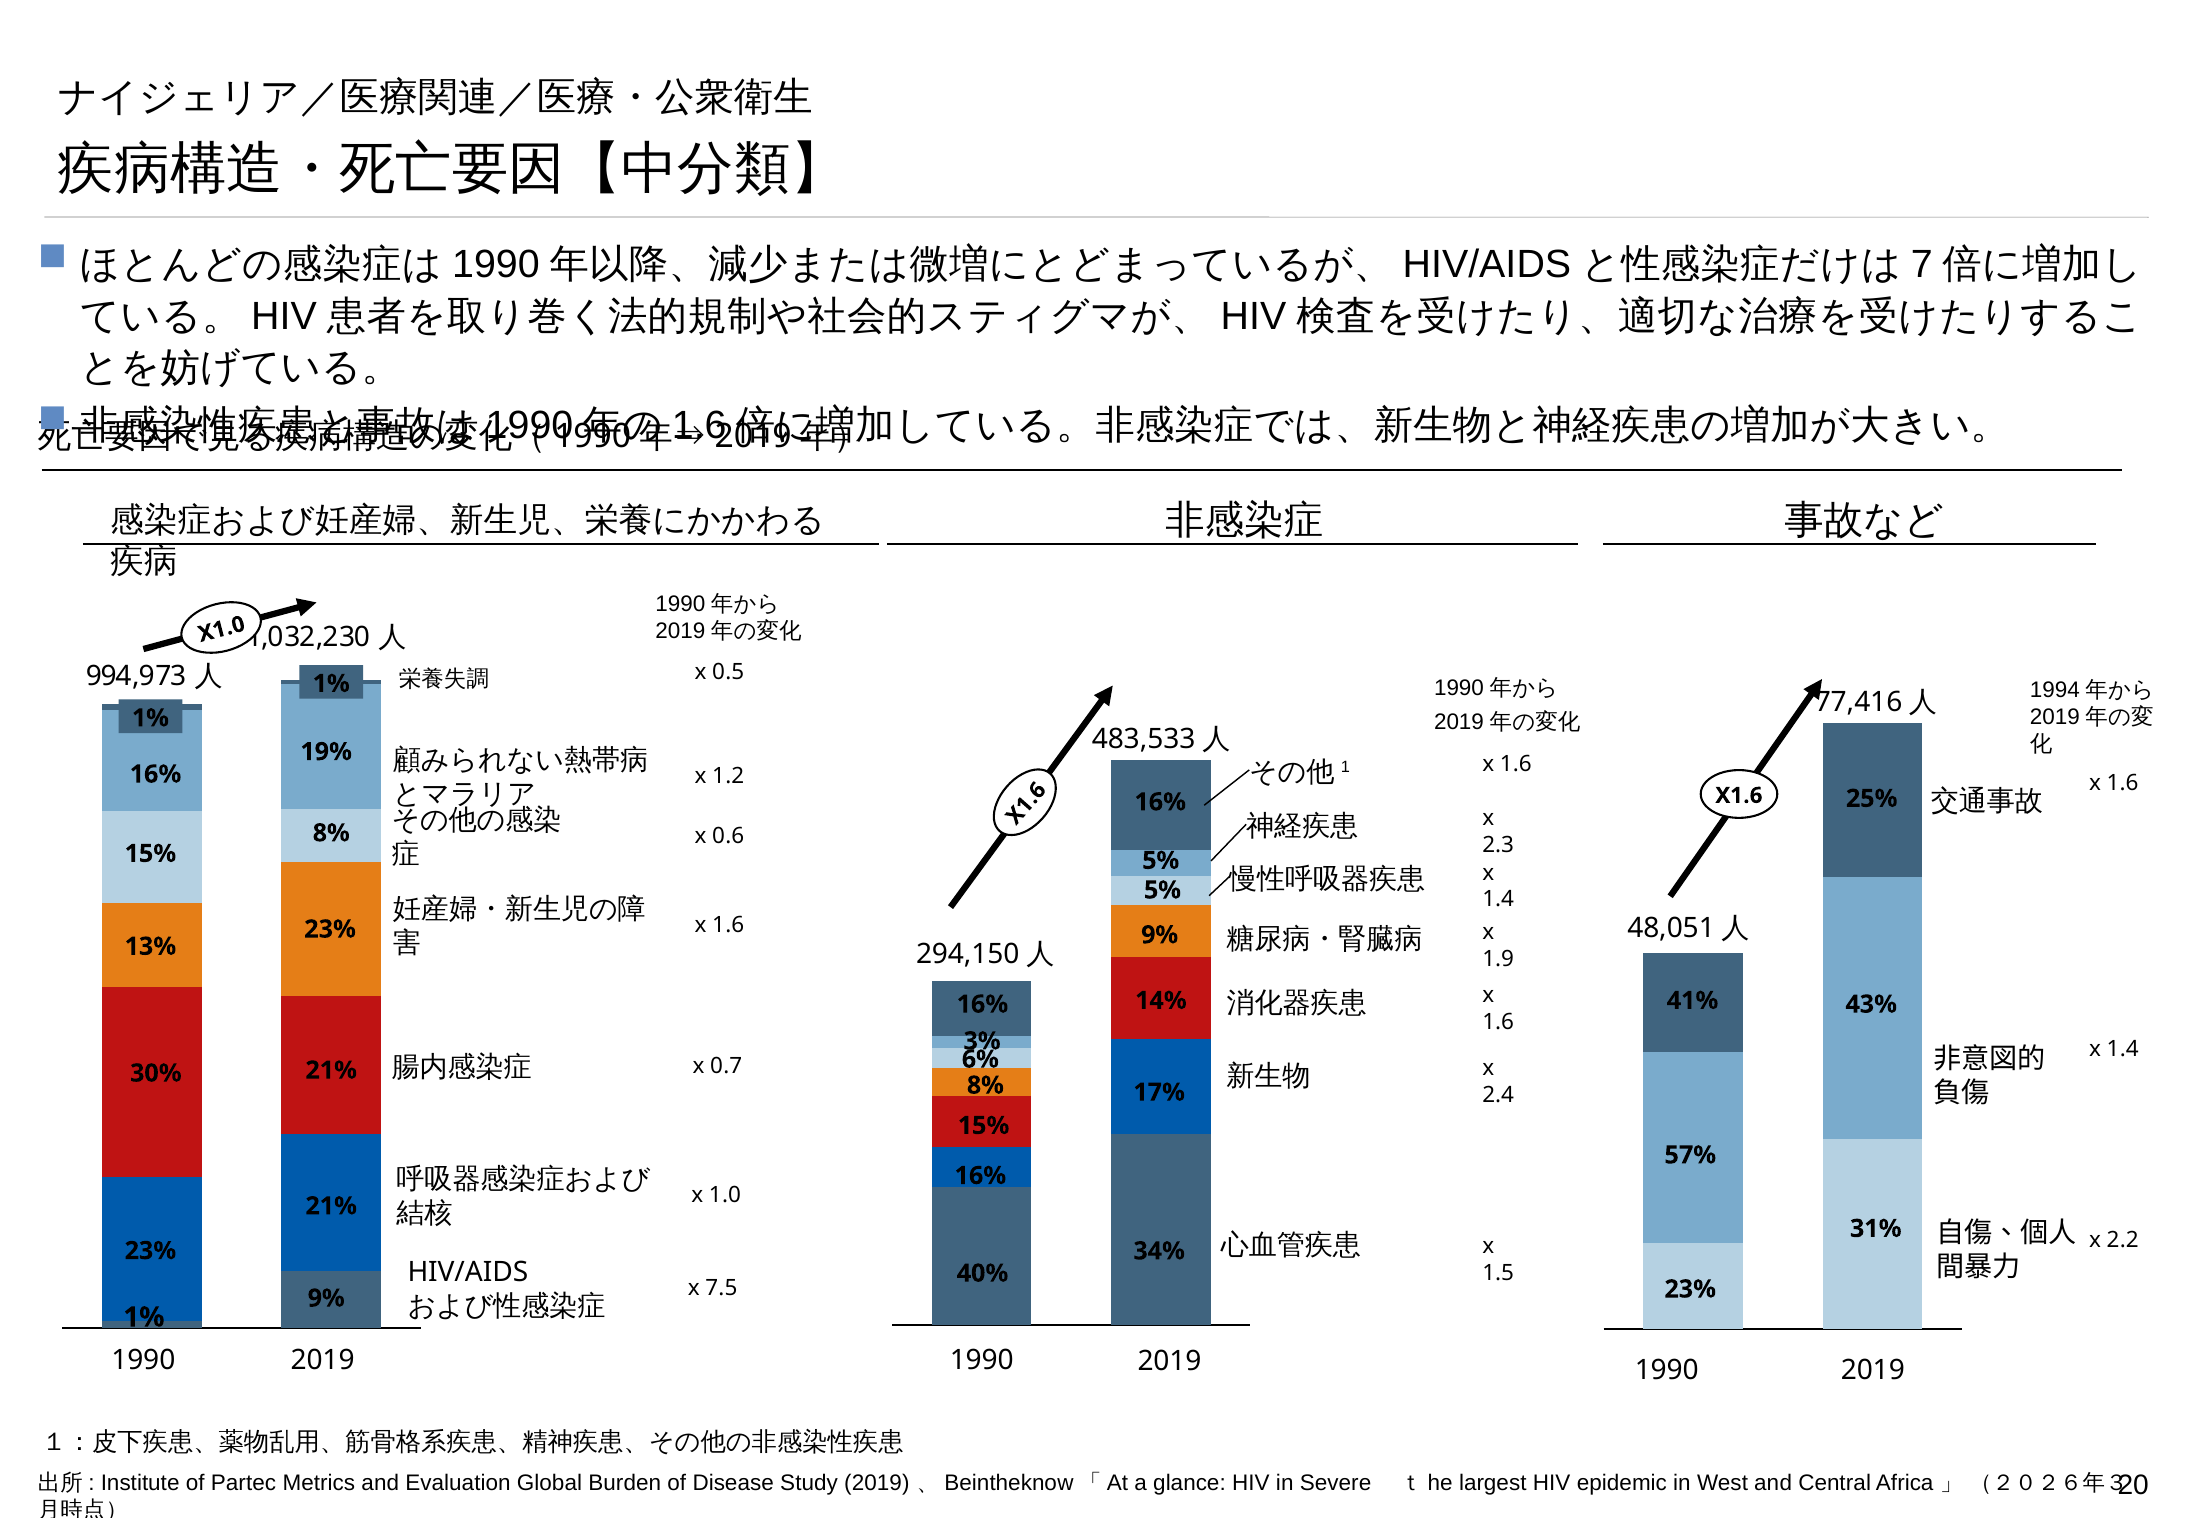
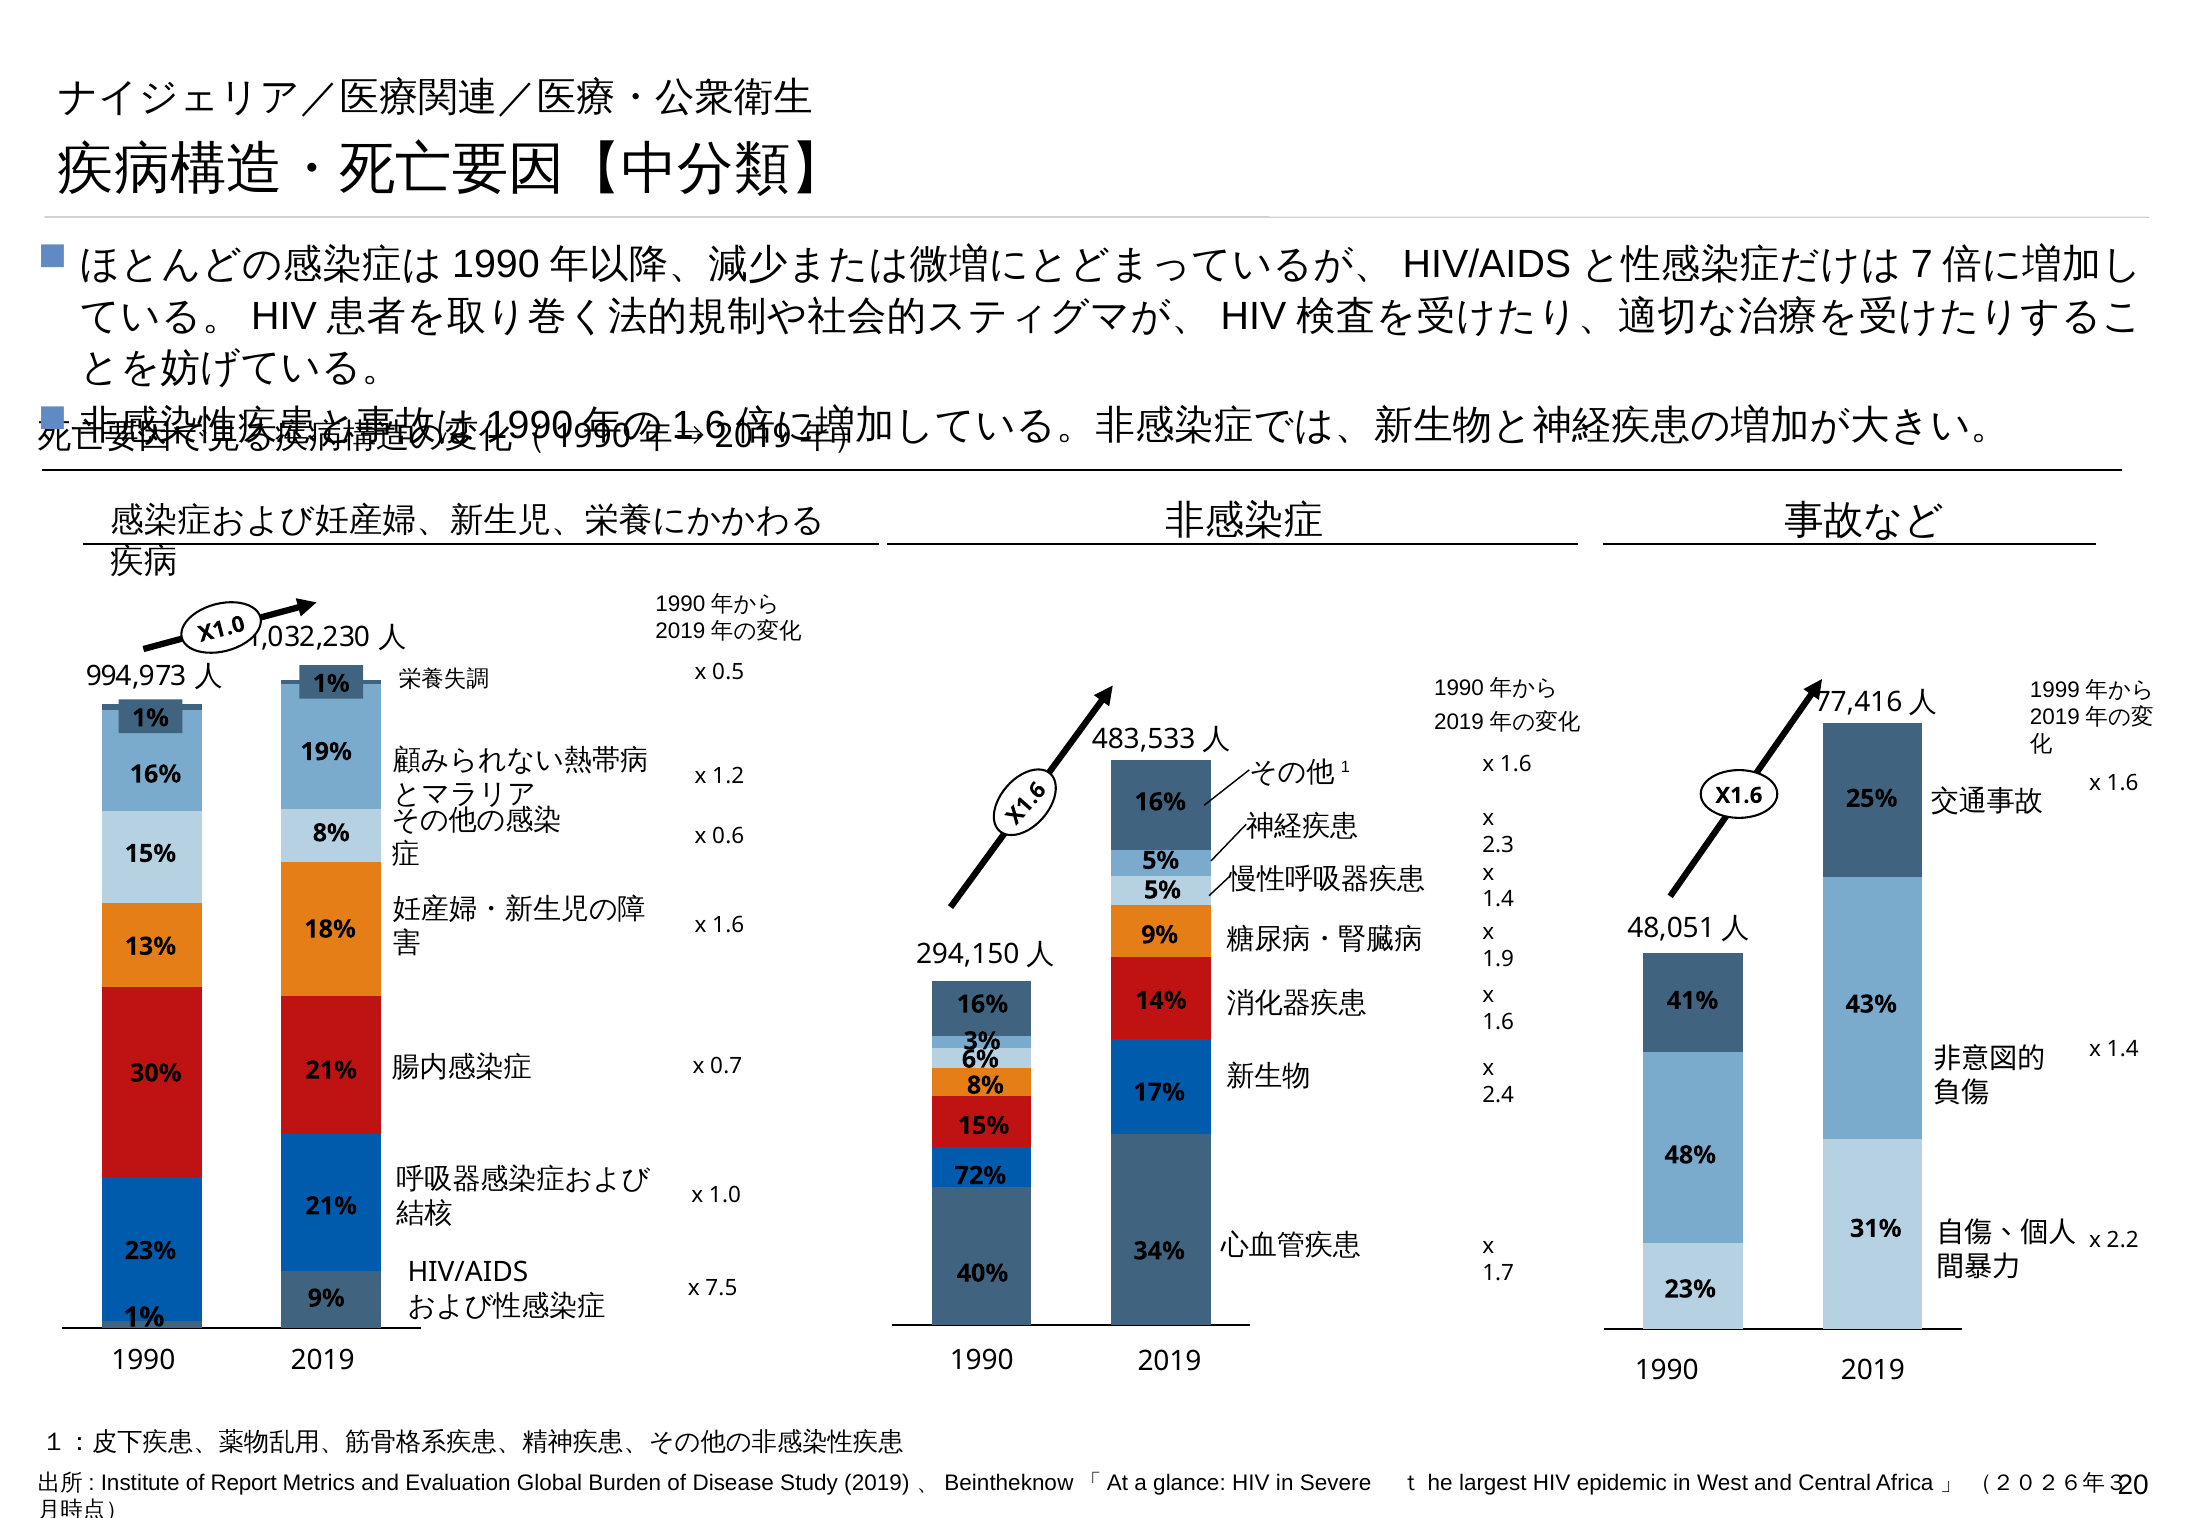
1994: 1994 -> 1999 (2055, 690)
23%: 23% -> 18% (330, 929)
57%: 57% -> 48% (1690, 1155)
16%: 16% -> 72% (980, 1176)
1.5: 1.5 -> 1.7 (1498, 1273)
Partec: Partec -> Report (244, 1483)
